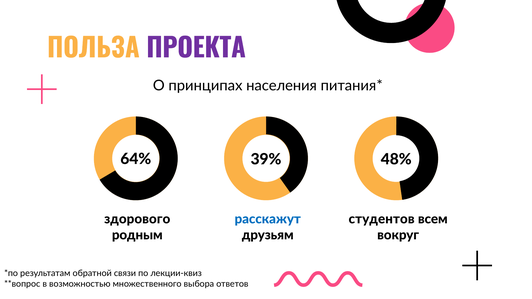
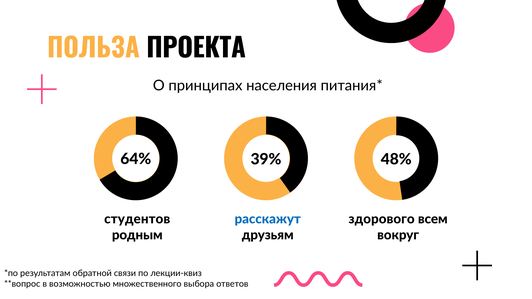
ПРОЕКТА colour: purple -> black (196, 49)
здорового: здорового -> студентов (137, 219)
студентов: студентов -> здорового (382, 219)
